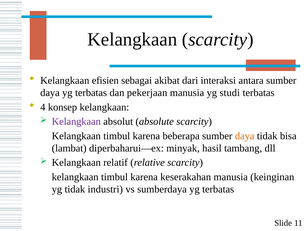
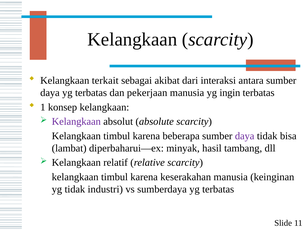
efisien: efisien -> terkait (105, 80)
studi: studi -> ingin (230, 93)
4: 4 -> 1 (43, 107)
daya colour: orange -> purple (245, 136)
